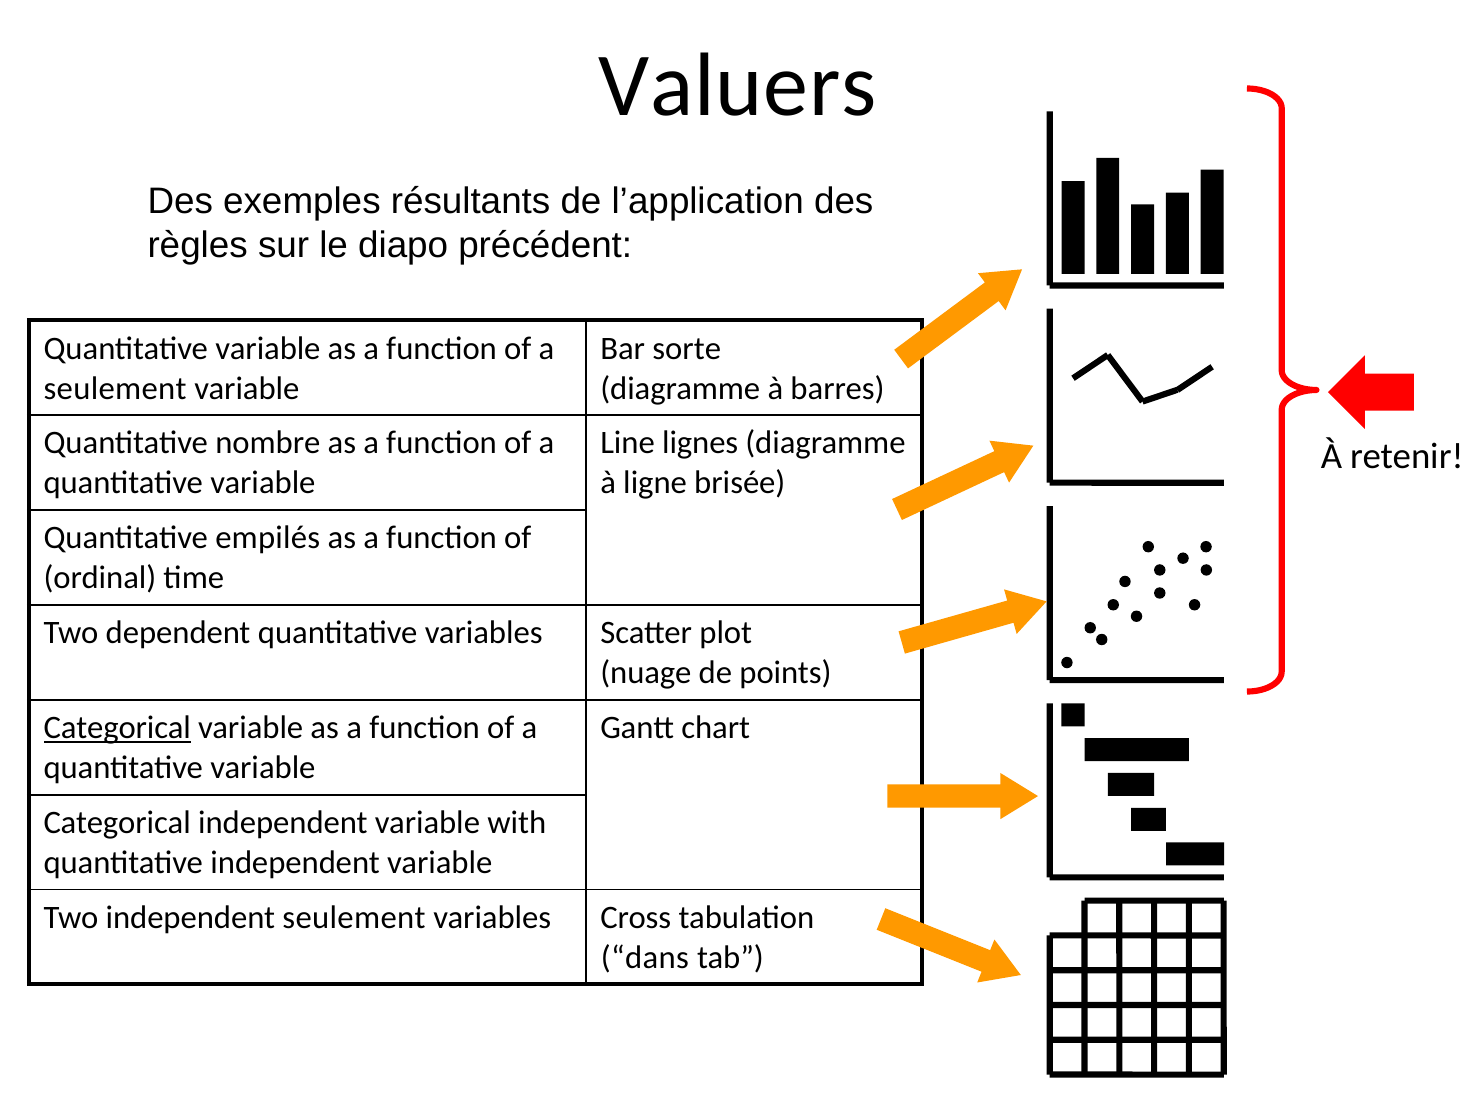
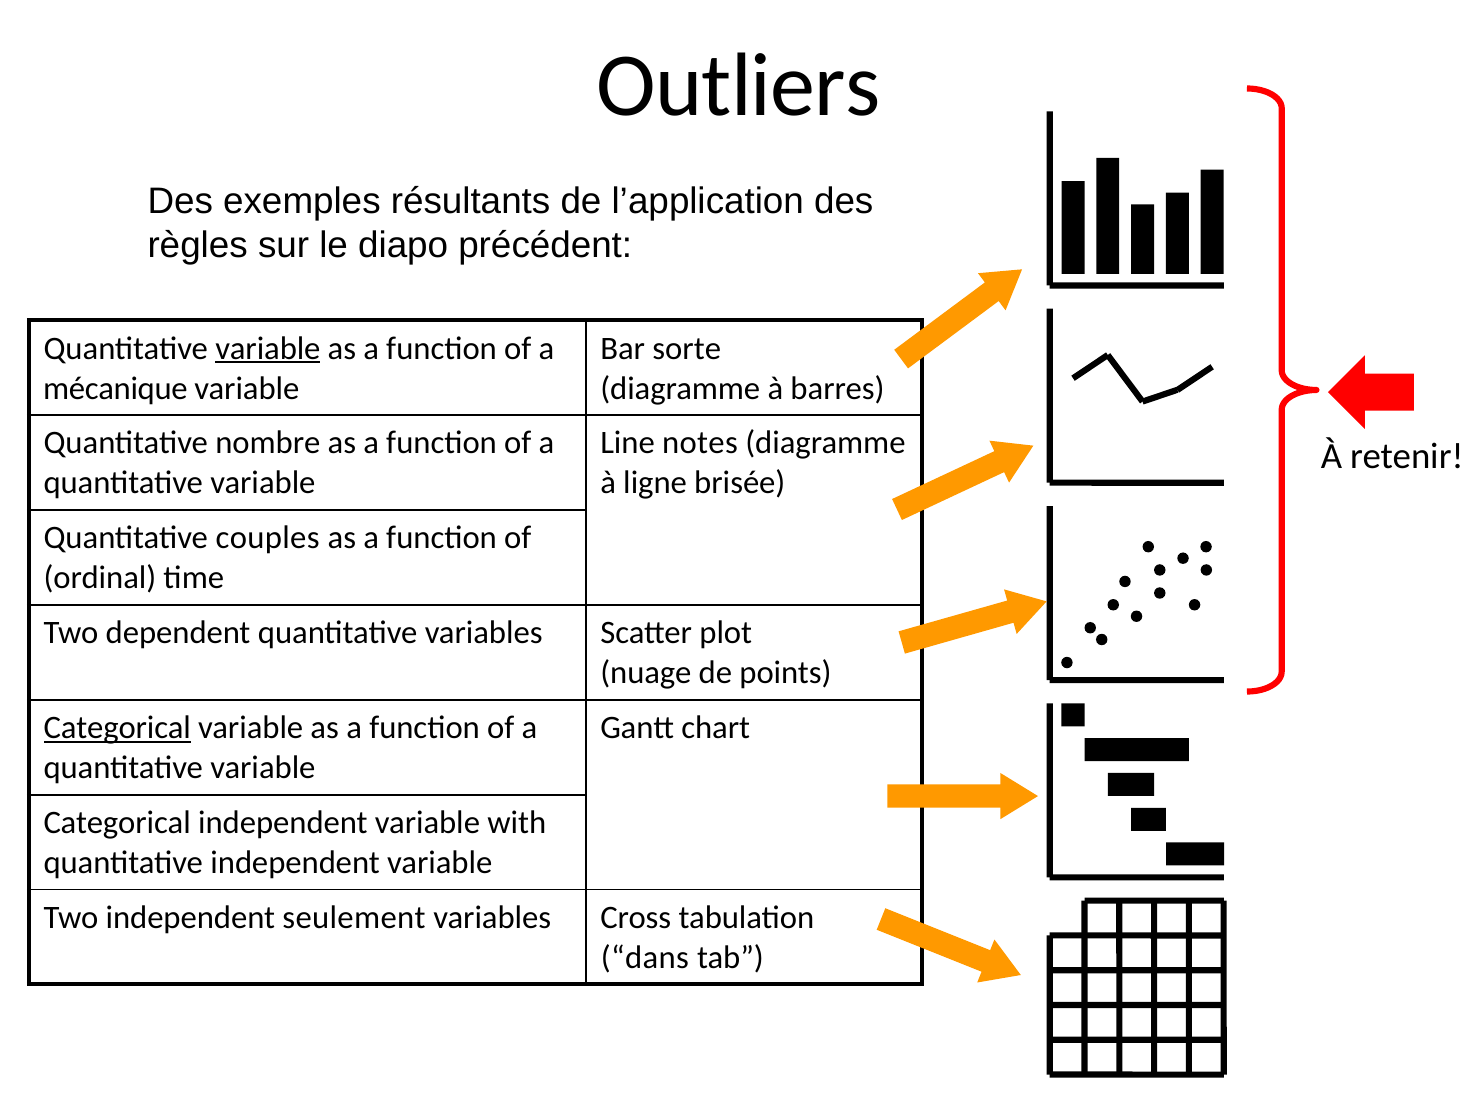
Valuers: Valuers -> Outliers (738, 85)
variable underline: none -> present (268, 348)
seulement: seulement -> mécanique (115, 388)
lignes: lignes -> notes (700, 443)
empilés: empilés -> couples (268, 538)
